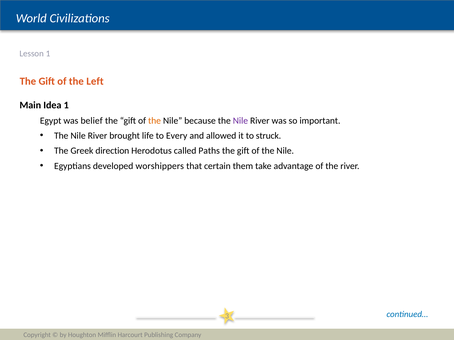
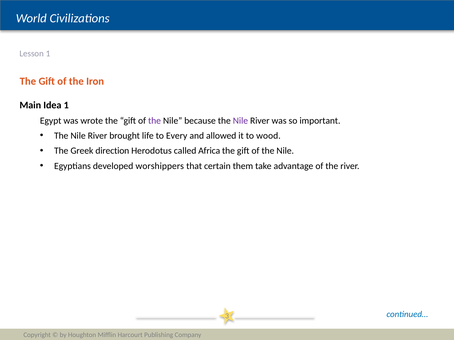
Left: Left -> Iron (95, 81)
belief: belief -> wrote (92, 121)
the colour: orange -> purple (155, 121)
struck: struck -> wood (268, 136)
Paths: Paths -> Africa (209, 151)
